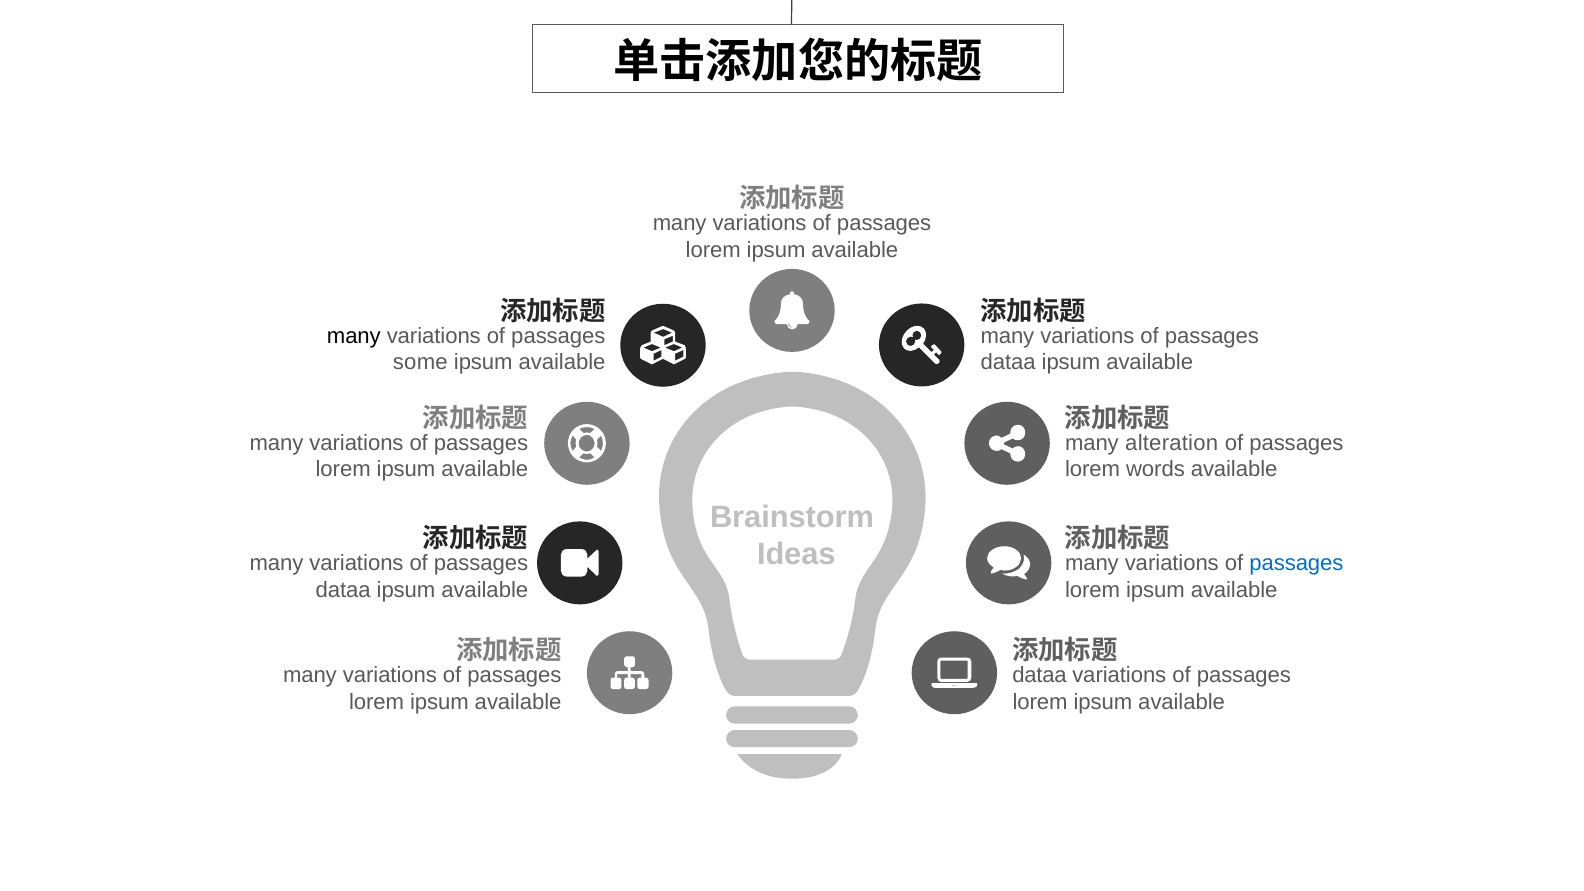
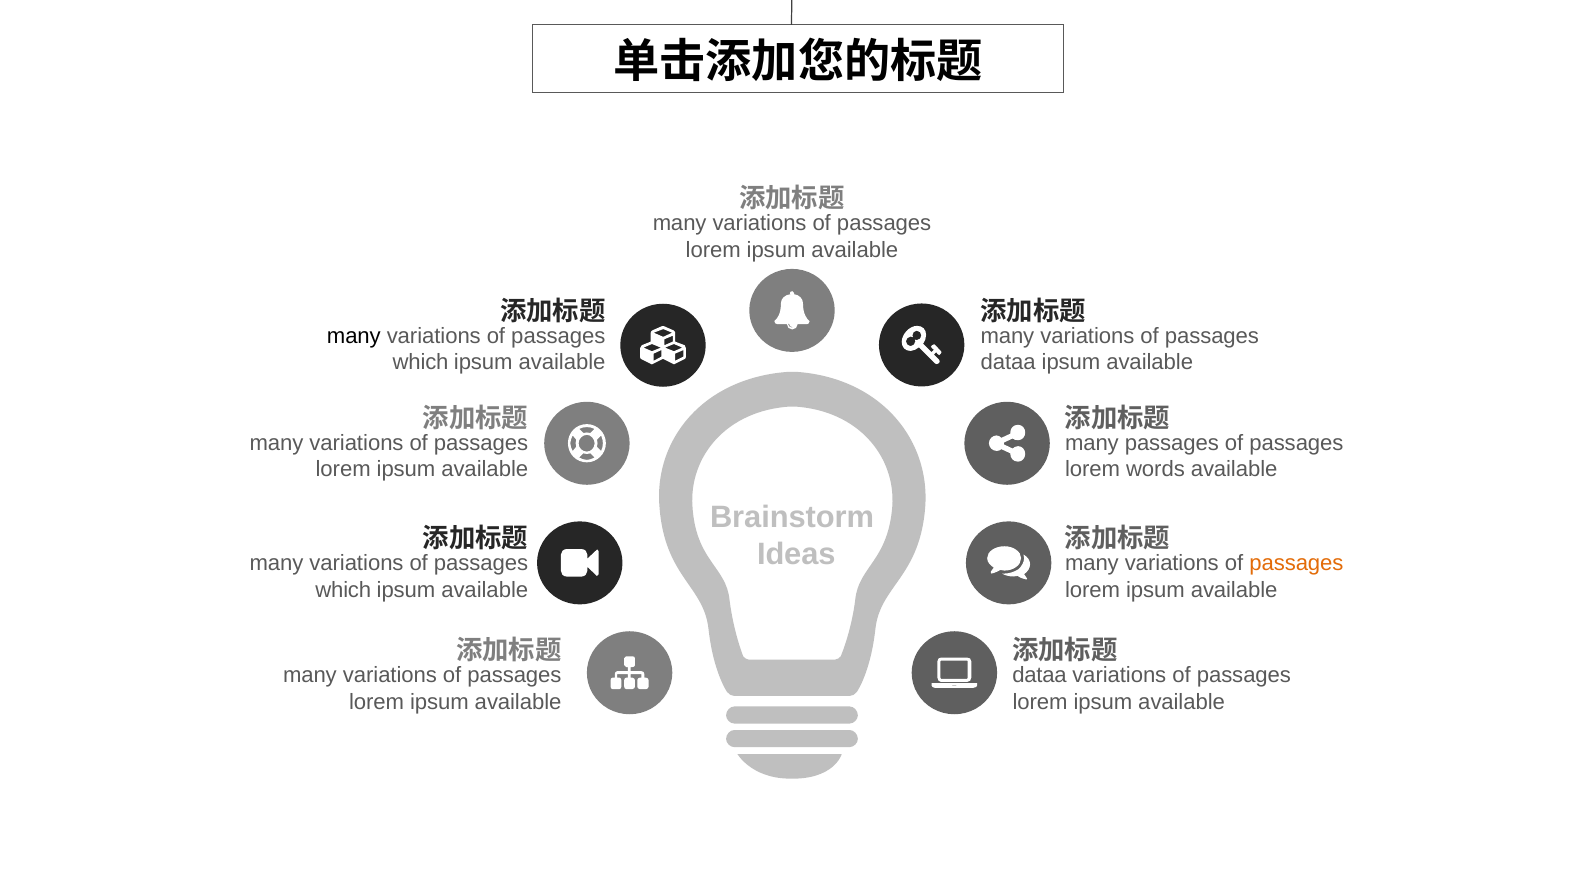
some: some -> which (421, 362)
many alteration: alteration -> passages (1172, 443)
passages colour: blue -> orange (1296, 563)
dataa: dataa -> which (343, 590)
